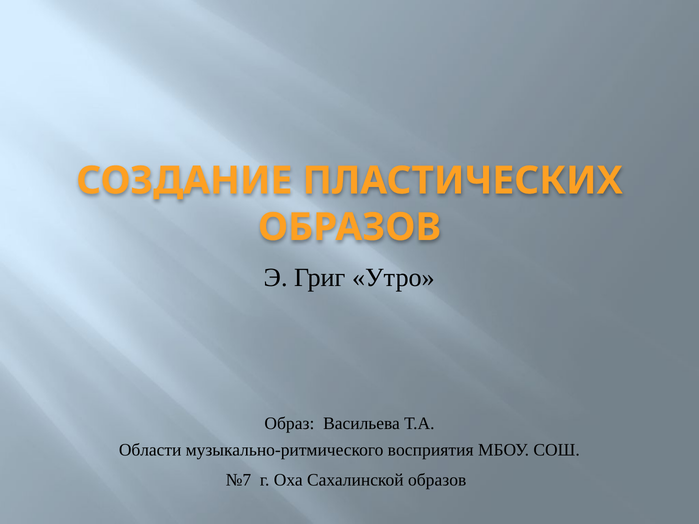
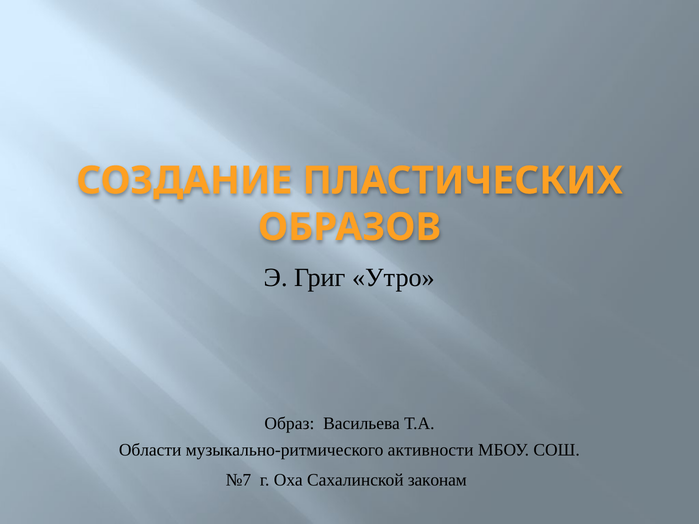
восприятия: восприятия -> активности (431, 450)
Сахалинской образов: образов -> законам (437, 480)
